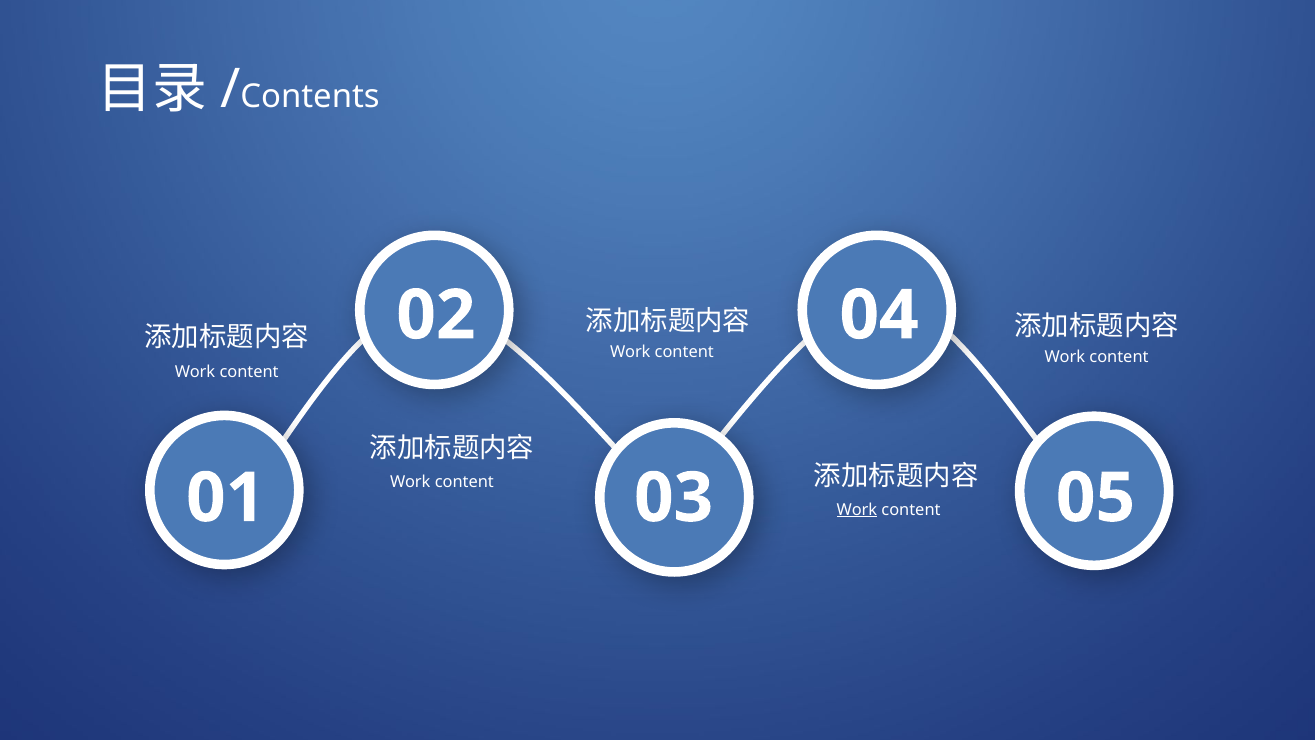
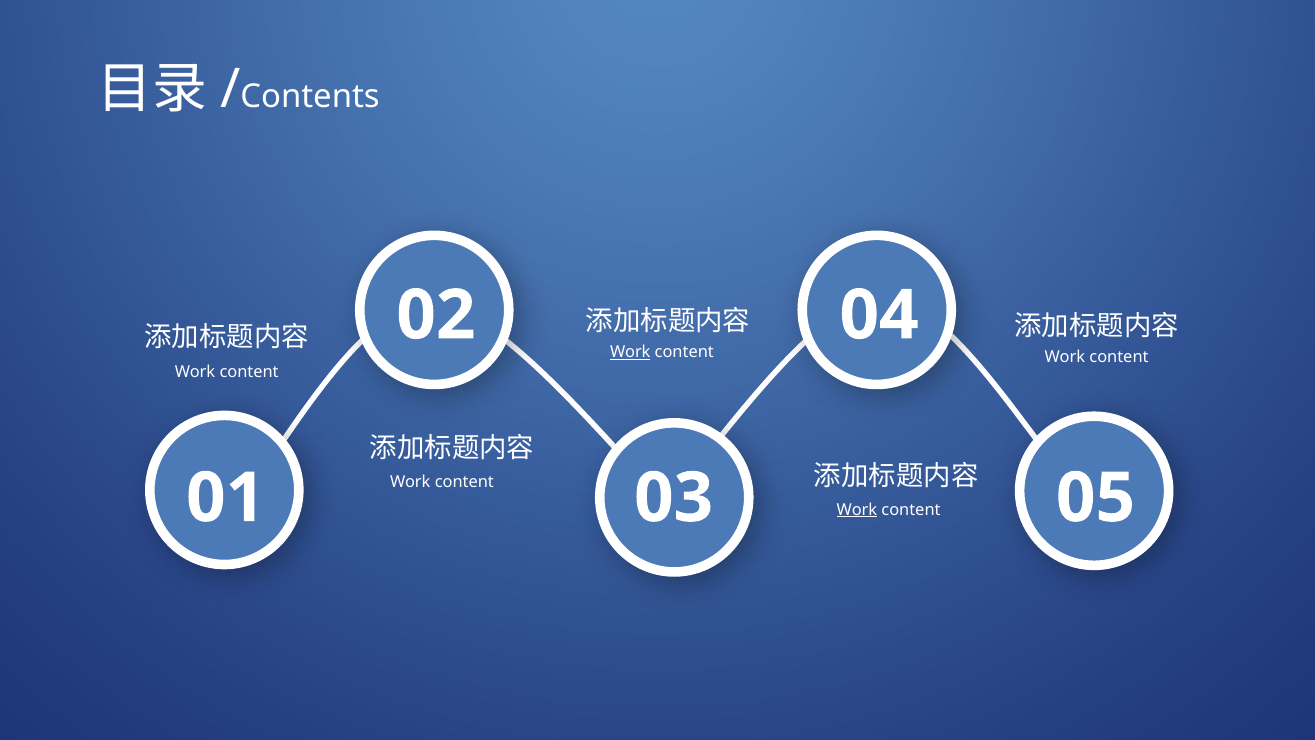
Work underline: none -> present (630, 352)
